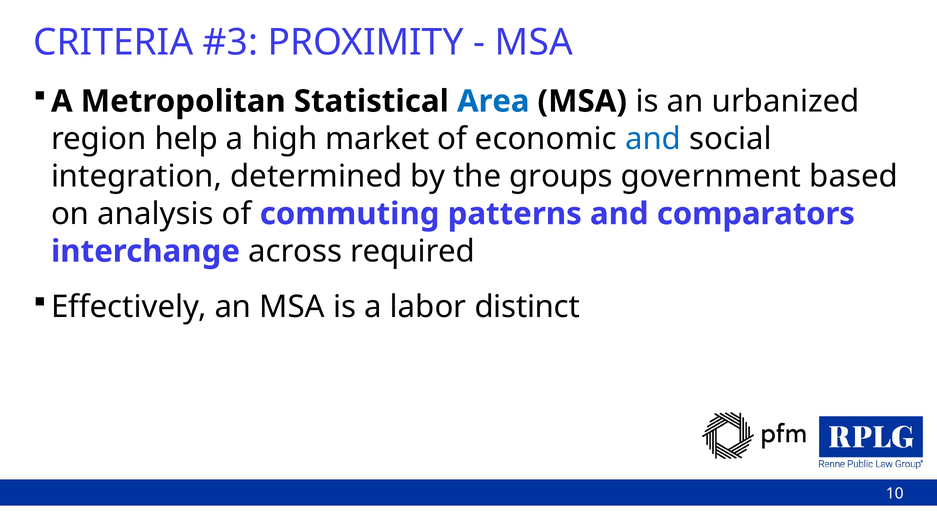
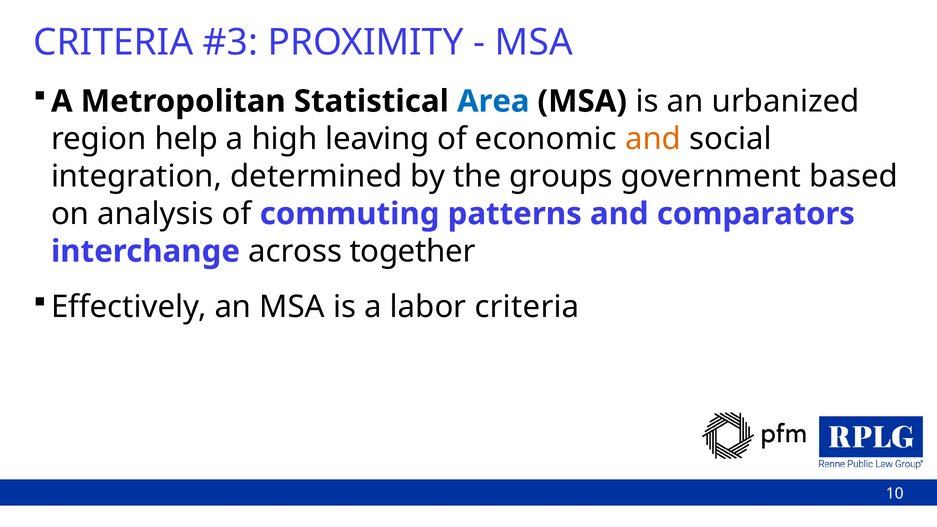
market: market -> leaving (377, 139)
and colour: blue -> orange (653, 139)
required: required -> together (412, 251)
labor distinct: distinct -> criteria (527, 307)
